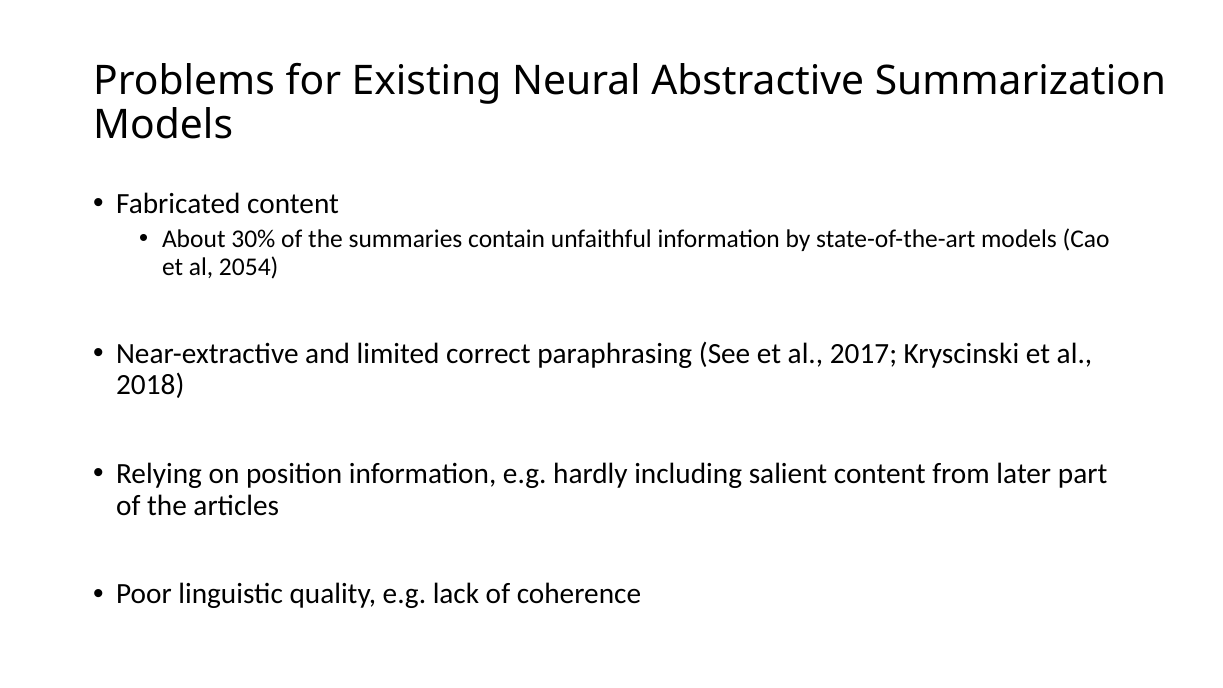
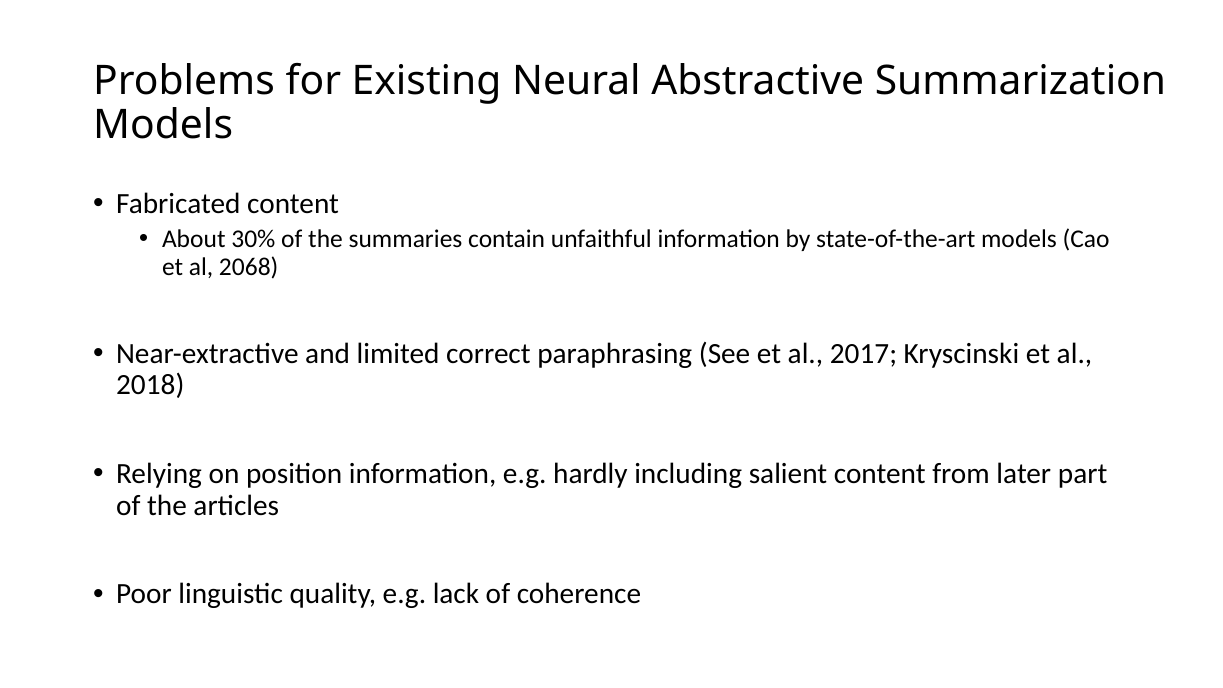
2054: 2054 -> 2068 (249, 267)
